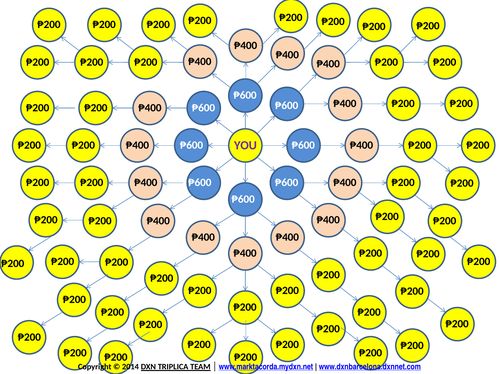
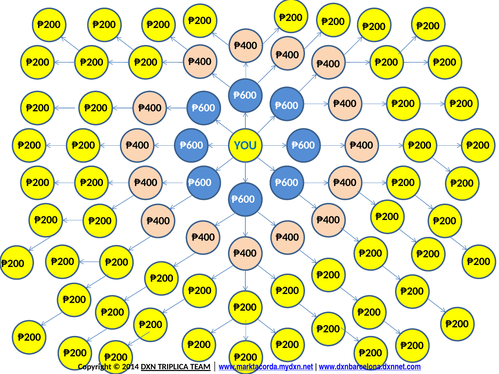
YOU colour: purple -> blue (245, 145)
